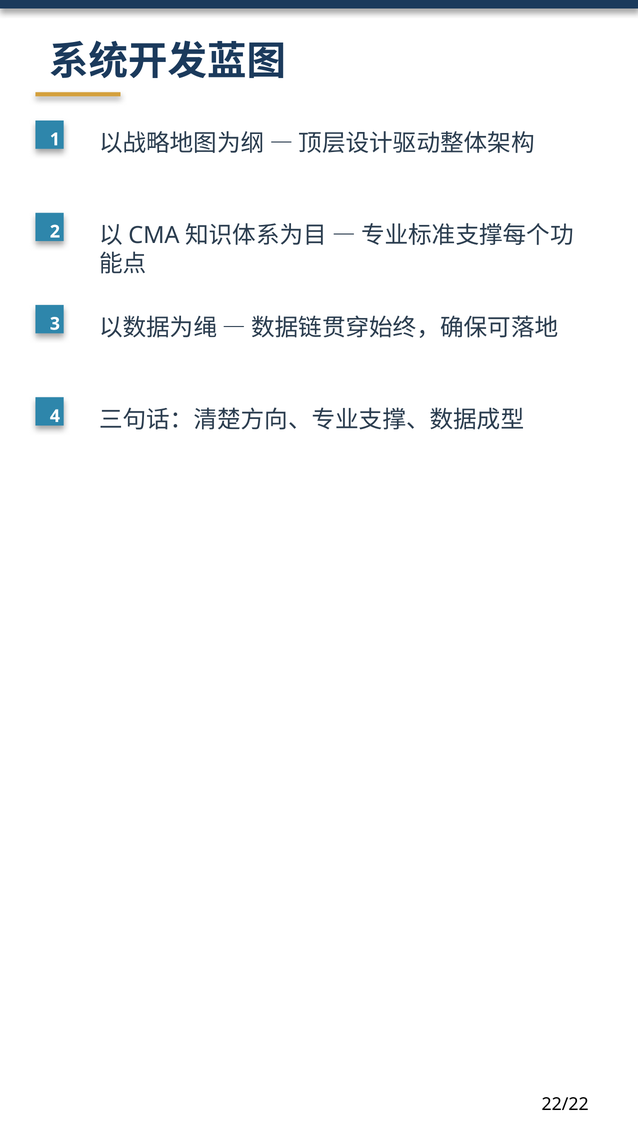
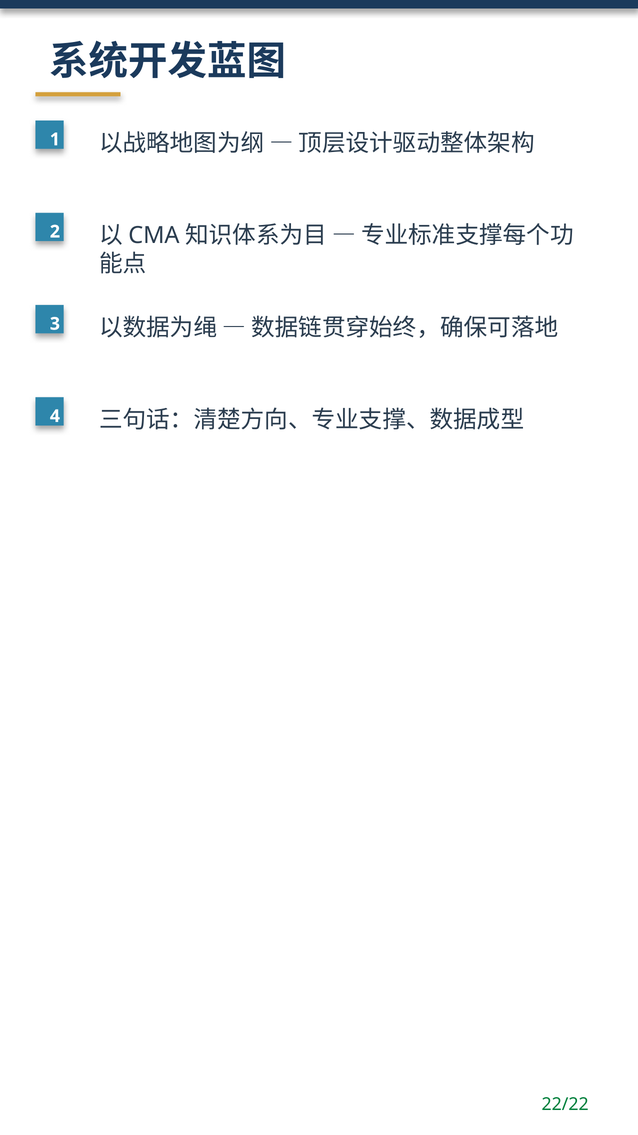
22/22 colour: black -> green (565, 1103)
